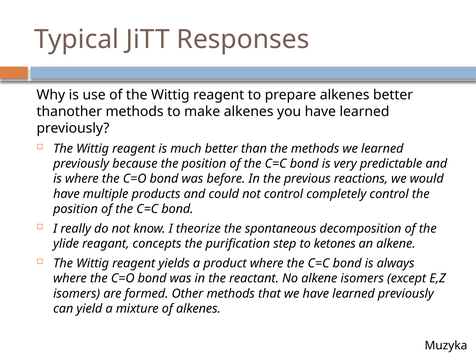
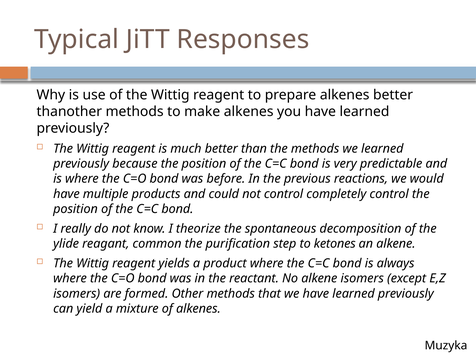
concepts: concepts -> common (157, 244)
